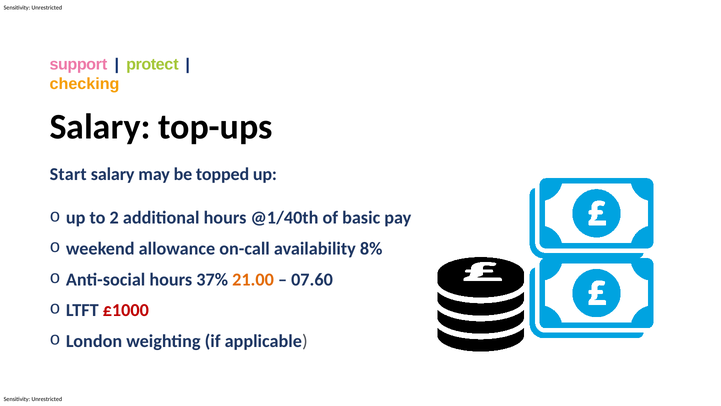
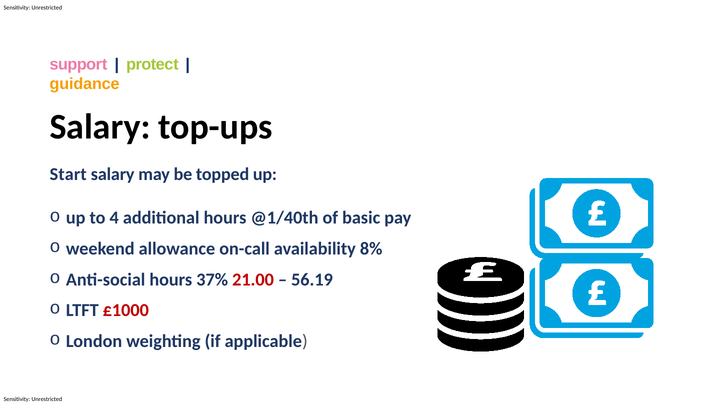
checking: checking -> guidance (85, 84)
2: 2 -> 4 (114, 218)
21.00 colour: orange -> red (253, 279)
07.60: 07.60 -> 56.19 (312, 279)
